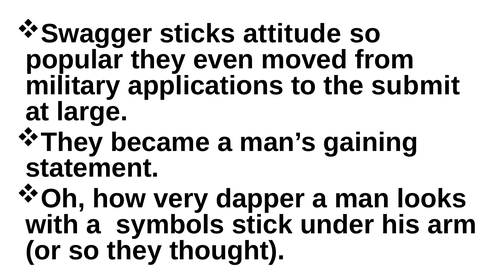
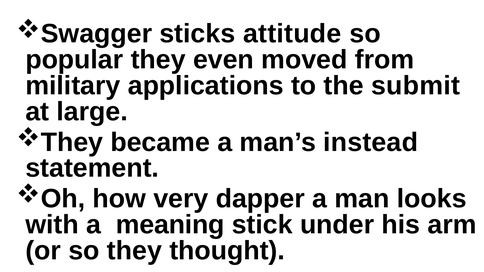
gaining: gaining -> instead (371, 142)
symbols: symbols -> meaning (170, 225)
